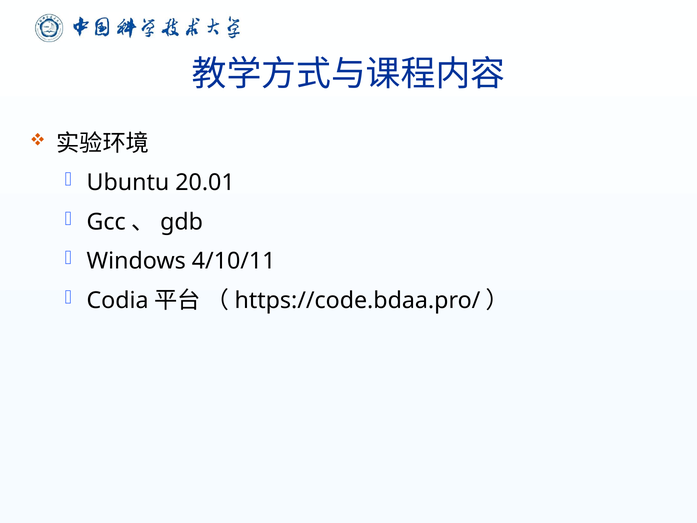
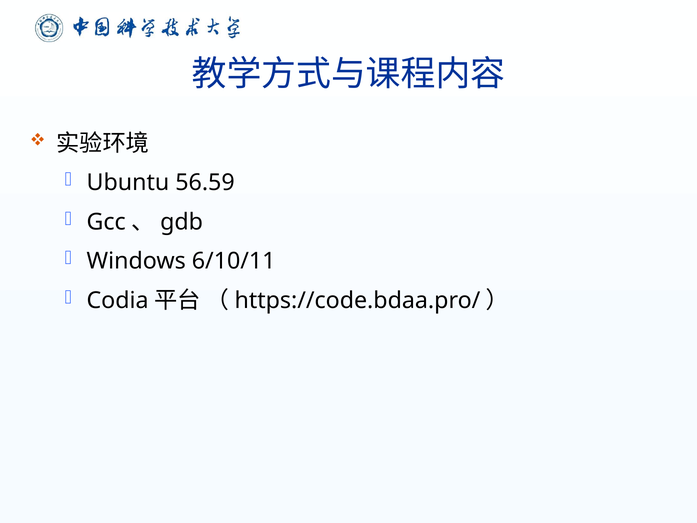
20.01: 20.01 -> 56.59 (205, 183)
4/10/11: 4/10/11 -> 6/10/11 (234, 261)
